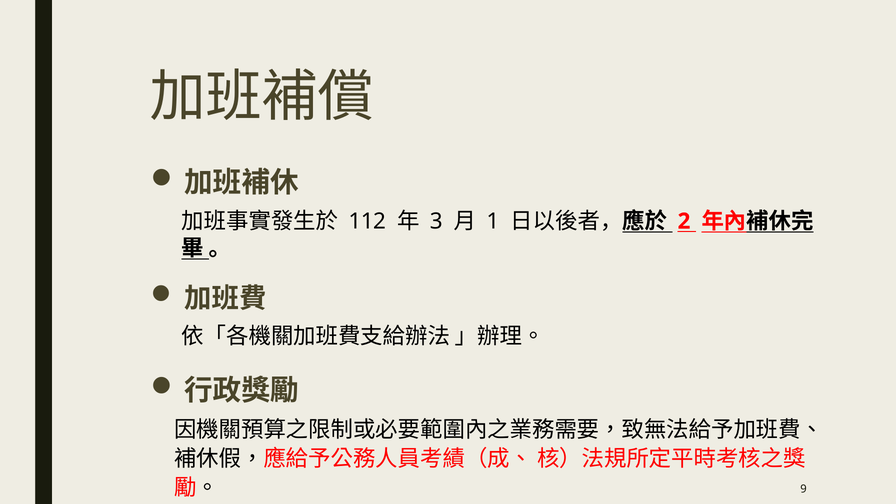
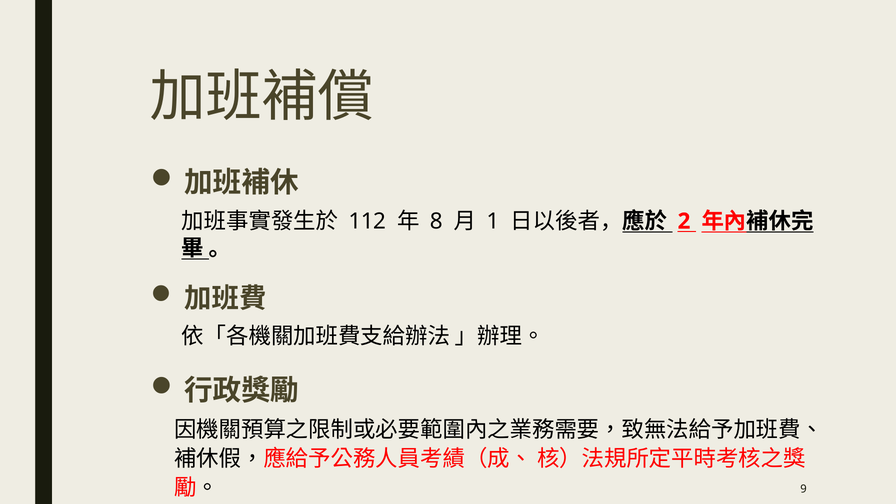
3: 3 -> 8 (436, 221)
